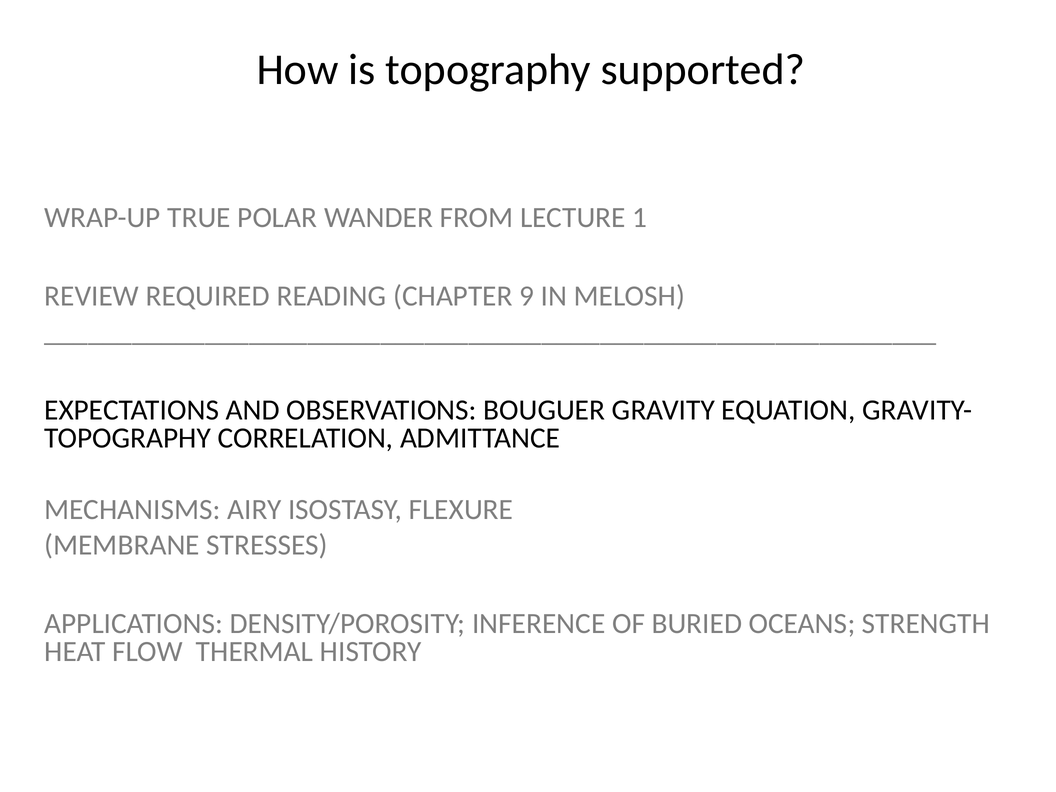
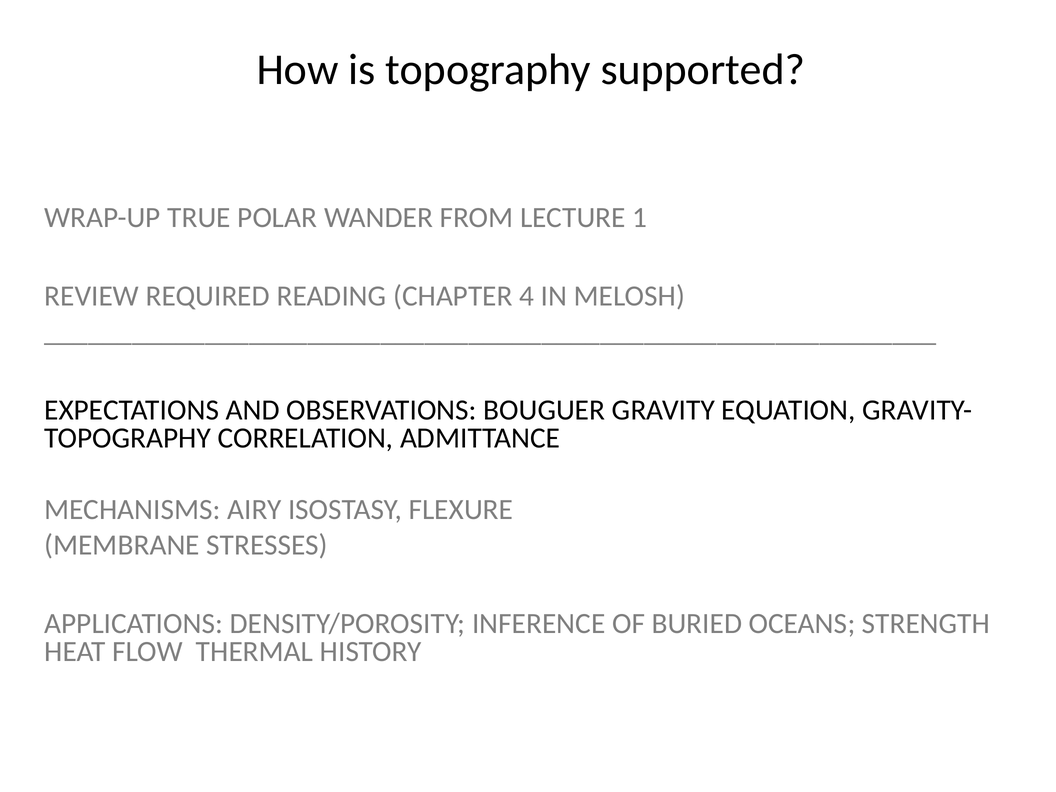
9: 9 -> 4 (527, 296)
